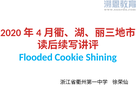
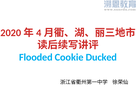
Shining: Shining -> Ducked (101, 57)
